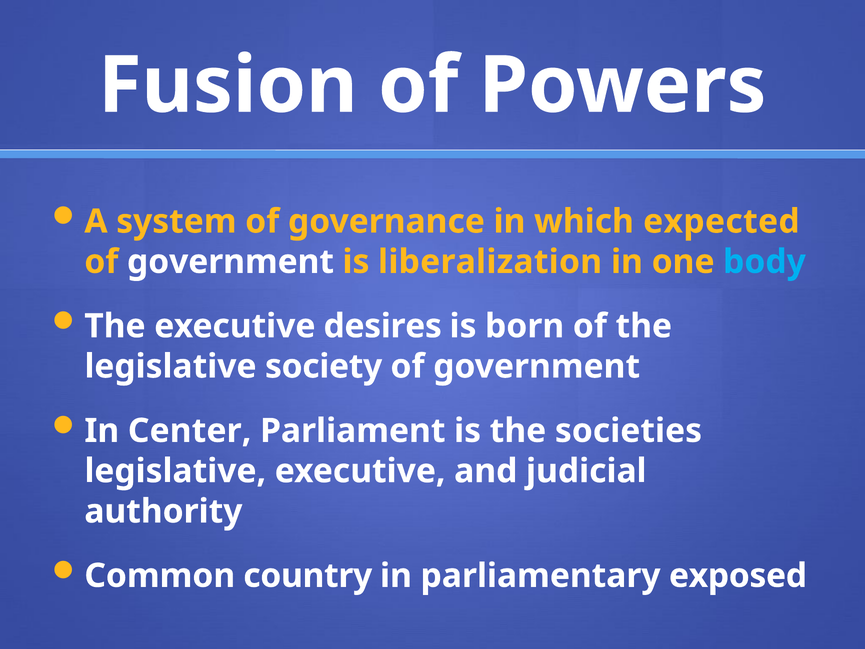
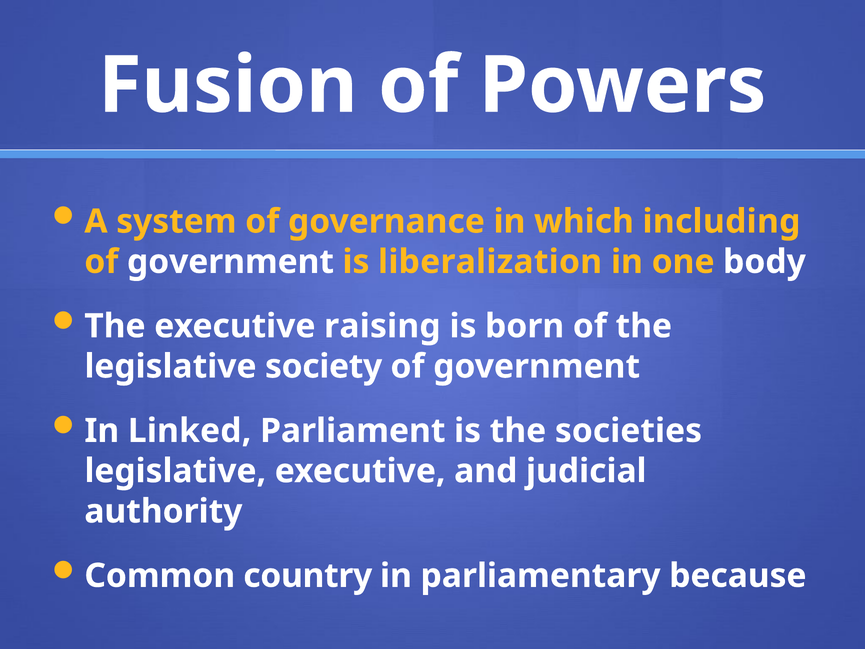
expected: expected -> including (721, 221)
body colour: light blue -> white (764, 262)
desires: desires -> raising (382, 326)
Center: Center -> Linked (190, 431)
exposed: exposed -> because (738, 576)
